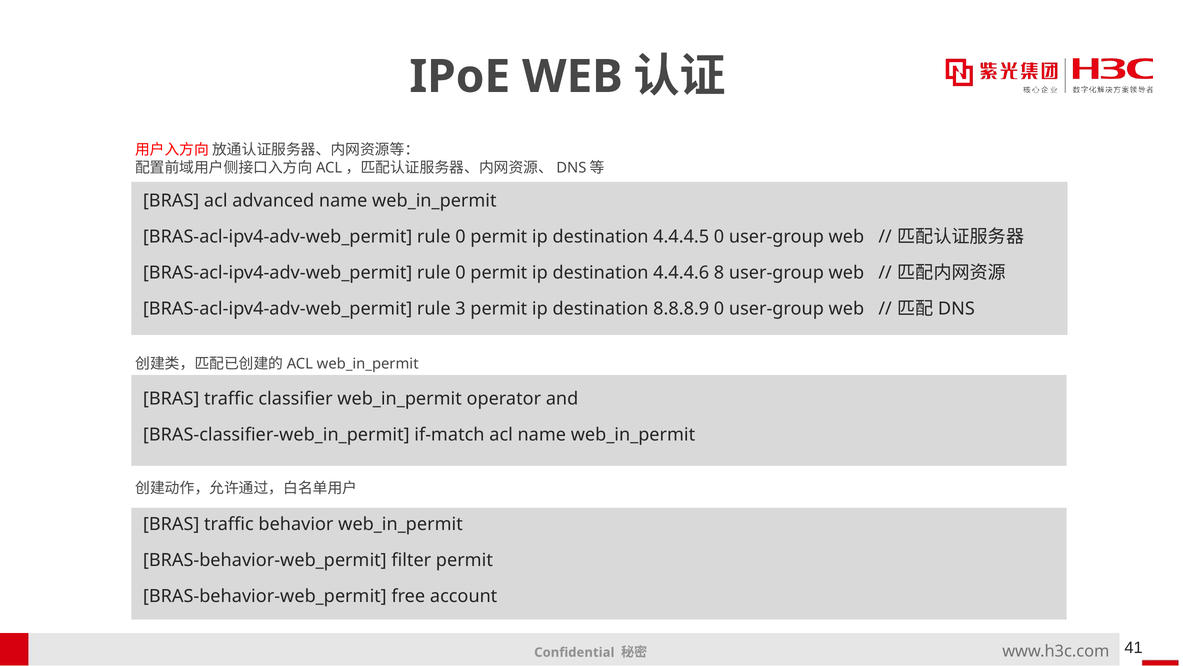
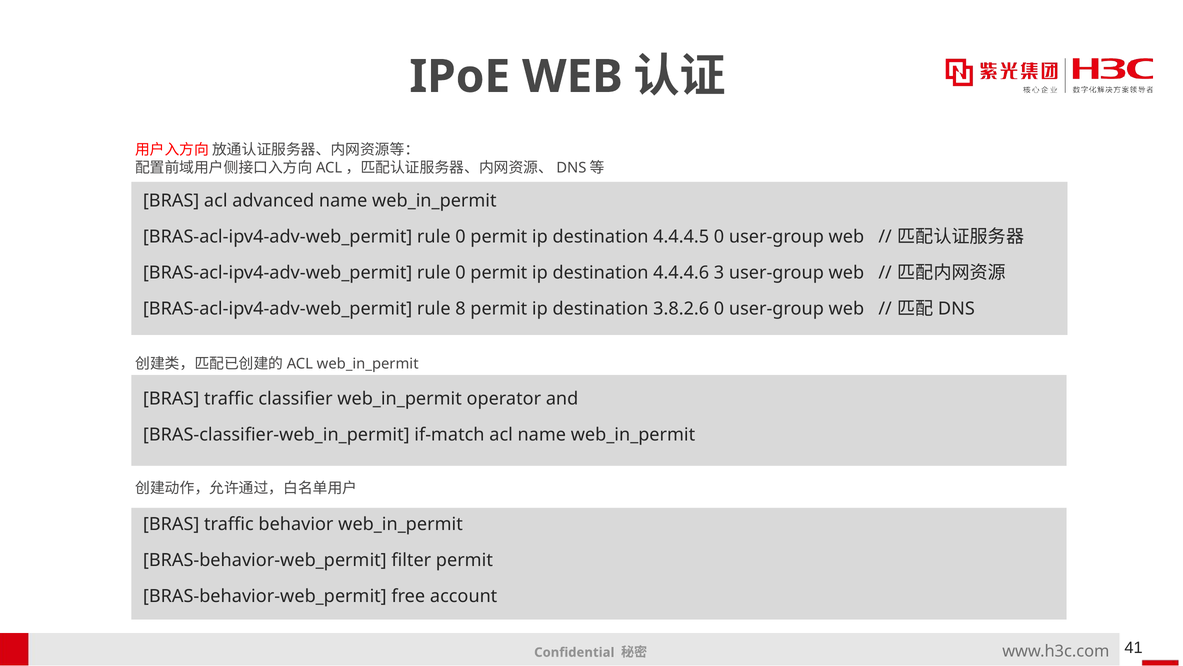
8: 8 -> 3 (719, 273)
3: 3 -> 8 (461, 308)
8.8.8.9: 8.8.8.9 -> 3.8.2.6 (681, 308)
